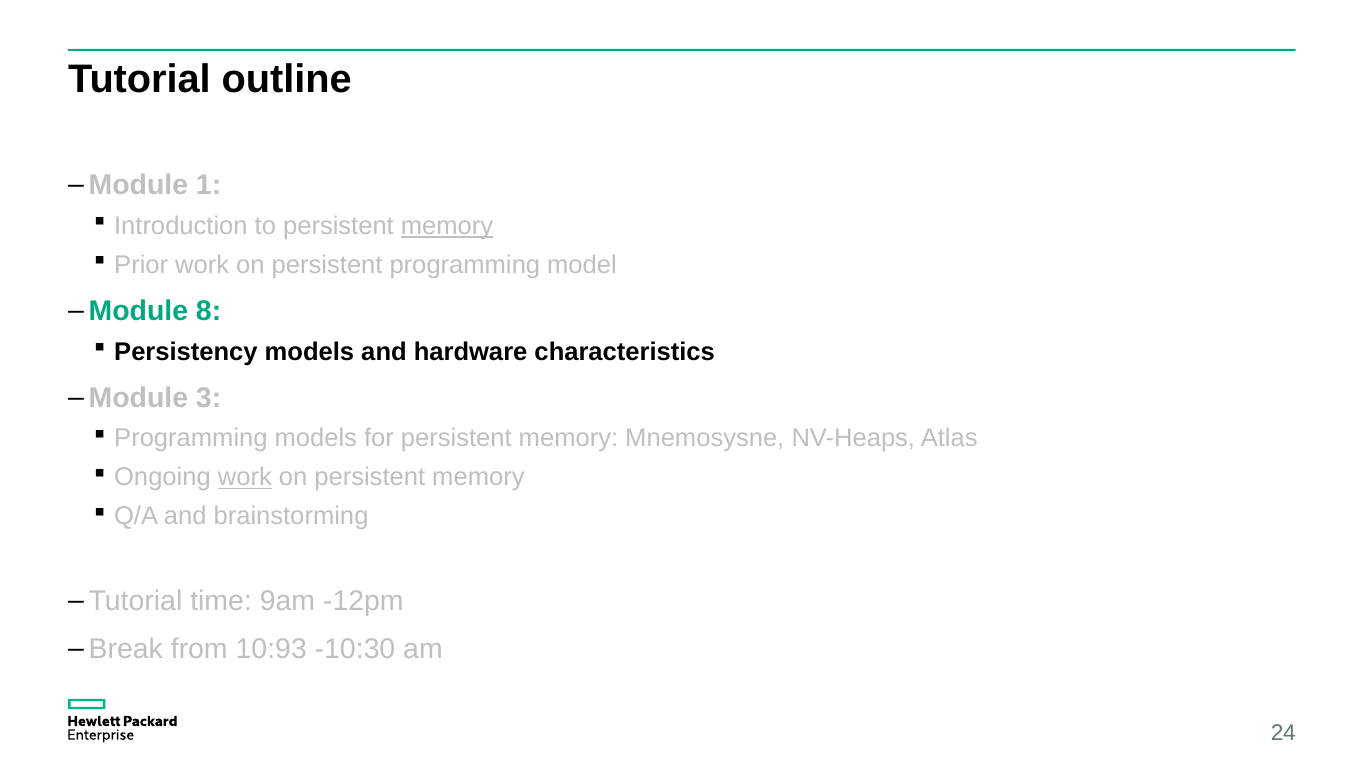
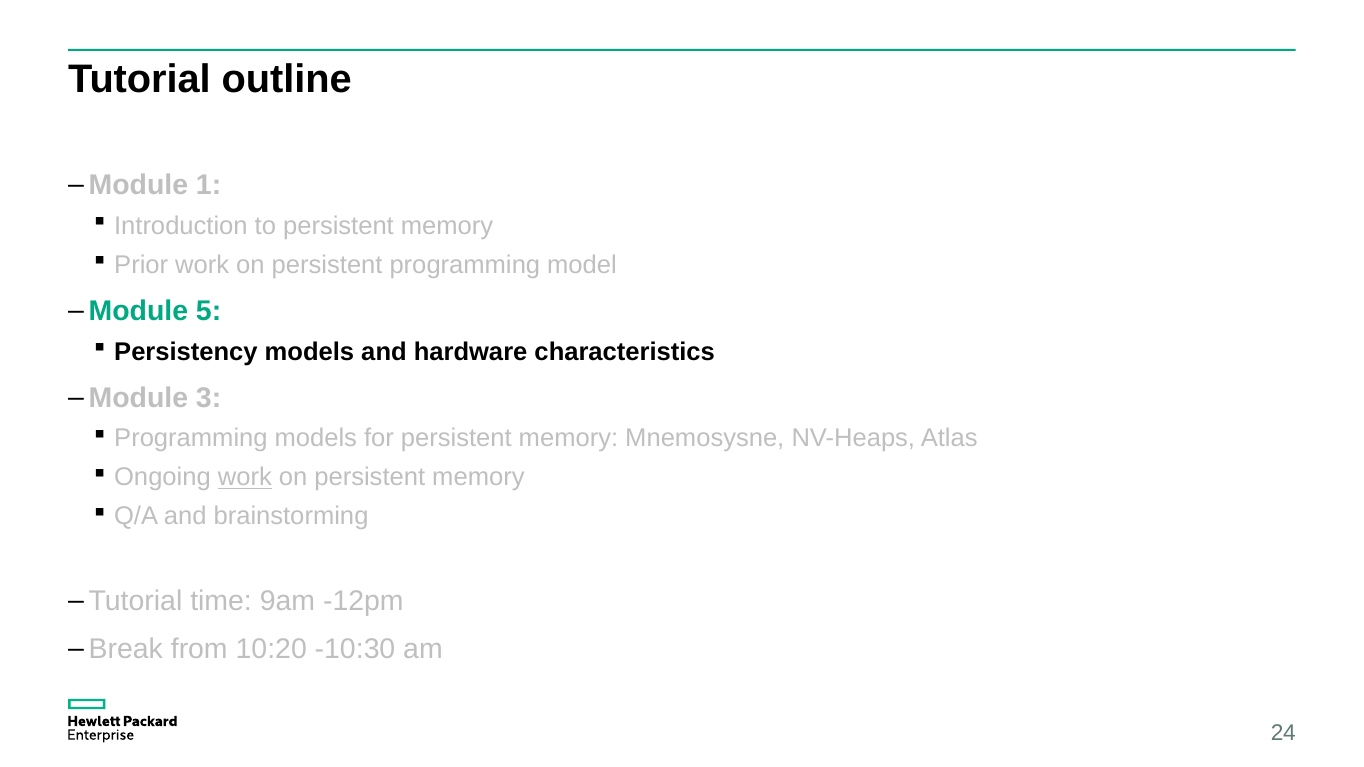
memory underline: present -> none (447, 226)
8: 8 -> 5 (209, 311)
10:93: 10:93 -> 10:20 (271, 649)
